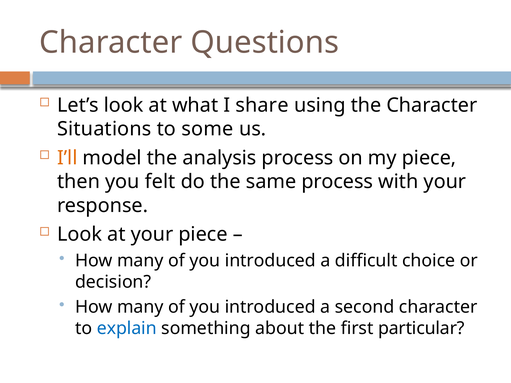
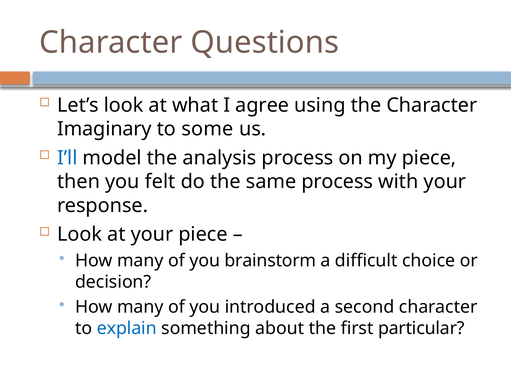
share: share -> agree (262, 105)
Situations: Situations -> Imaginary (104, 129)
I’ll colour: orange -> blue (67, 158)
introduced: introduced -> brainstorm (270, 261)
